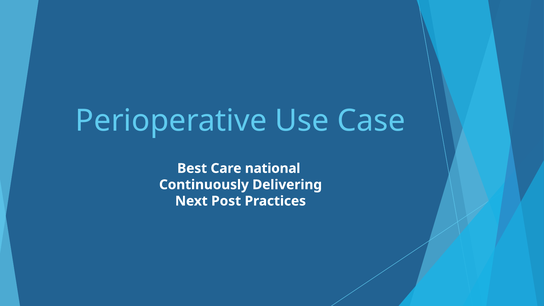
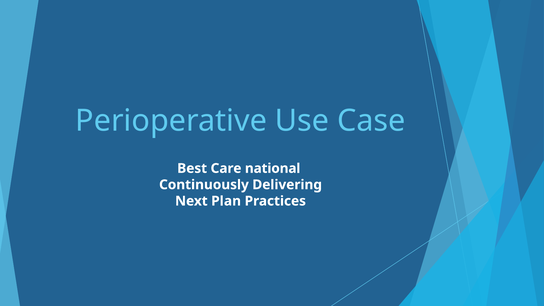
Post: Post -> Plan (226, 201)
